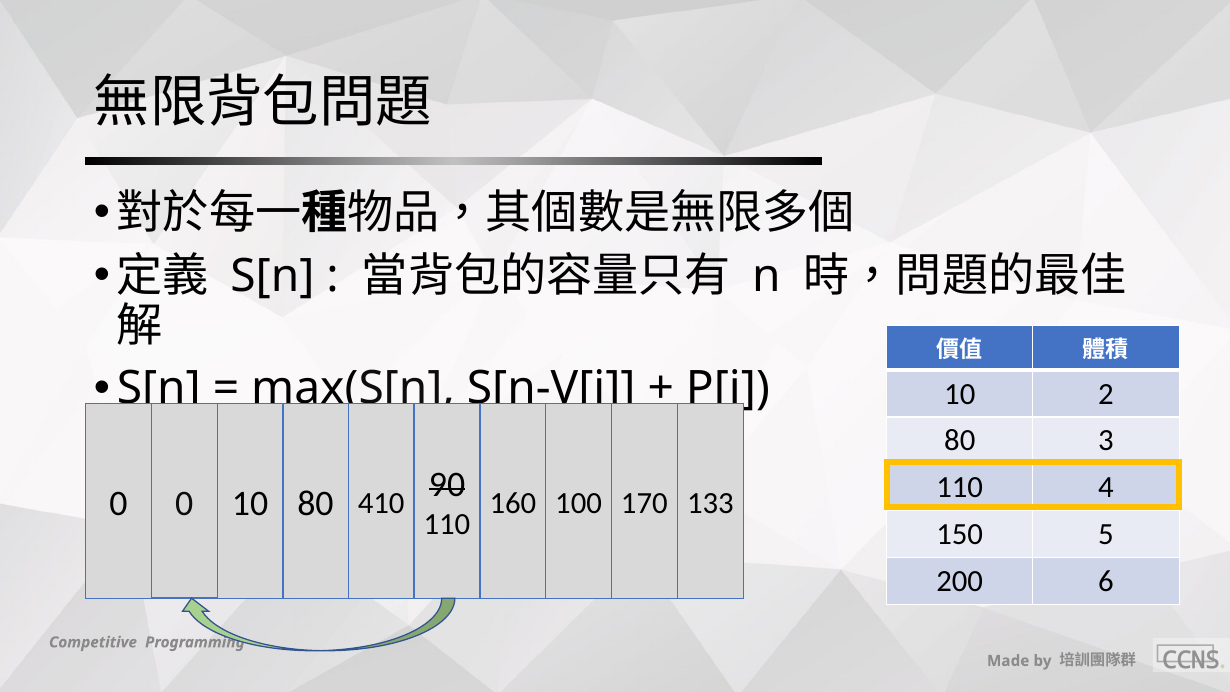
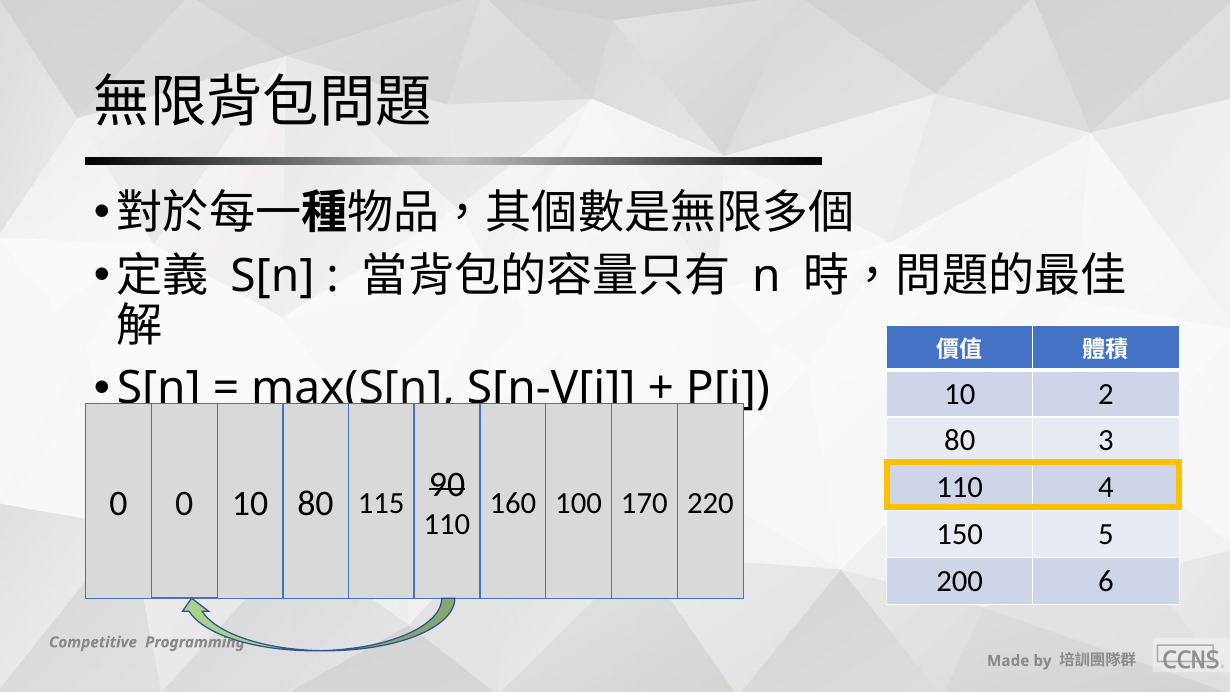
410: 410 -> 115 (381, 503)
133: 133 -> 220 (710, 503)
